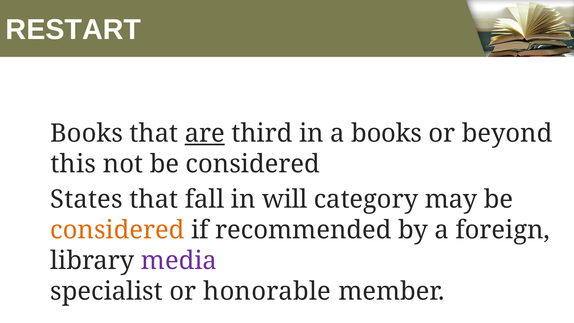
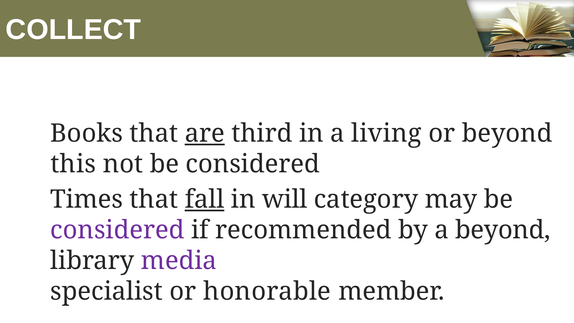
RESTART: RESTART -> COLLECT (73, 30)
a books: books -> living (386, 133)
States: States -> Times (87, 199)
fall underline: none -> present (205, 199)
considered colour: orange -> purple (117, 230)
a foreign: foreign -> beyond (503, 230)
